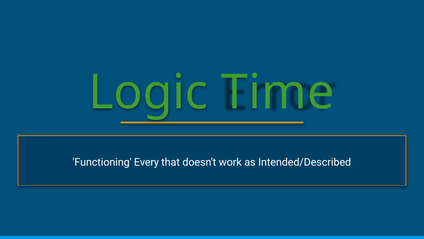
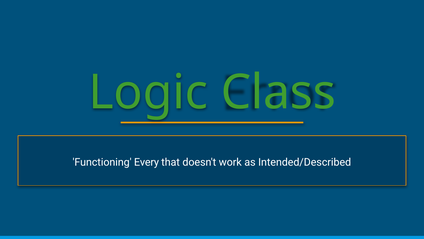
Time: Time -> Class (278, 92)
